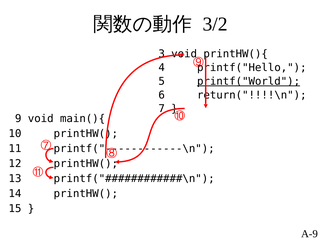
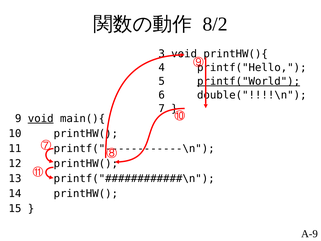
3/2: 3/2 -> 8/2 (215, 24)
return("!!!!\n: return("!!!!\n -> double("!!!!\n (252, 95)
void underline: none -> present (41, 118)
